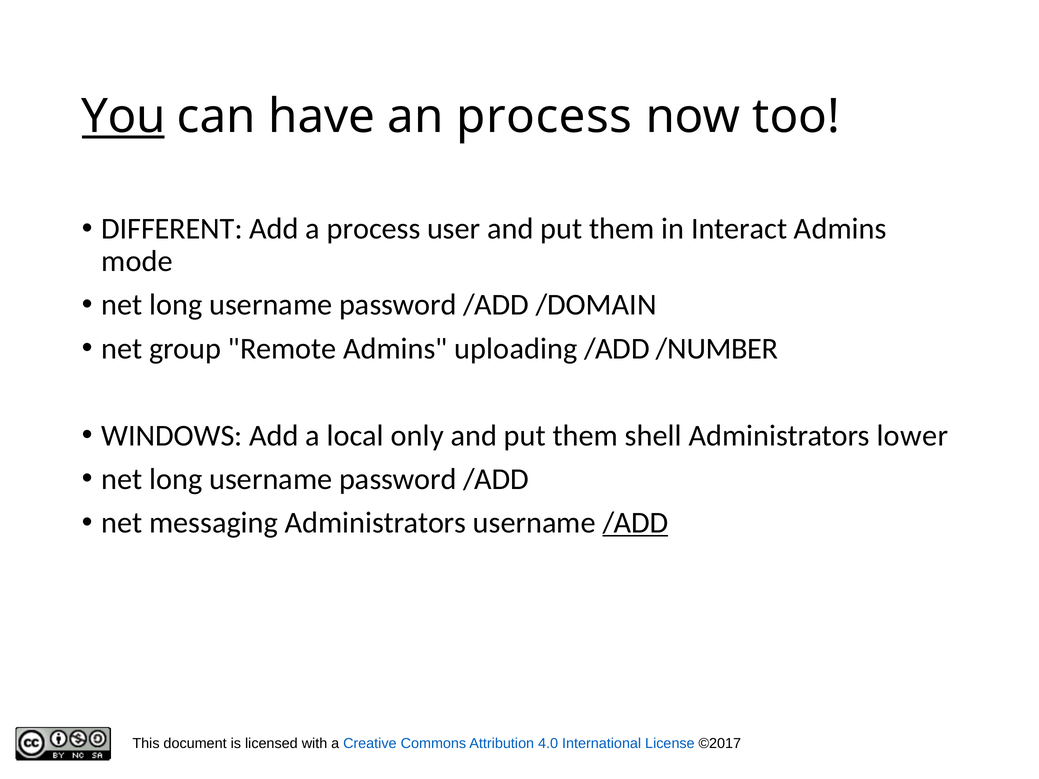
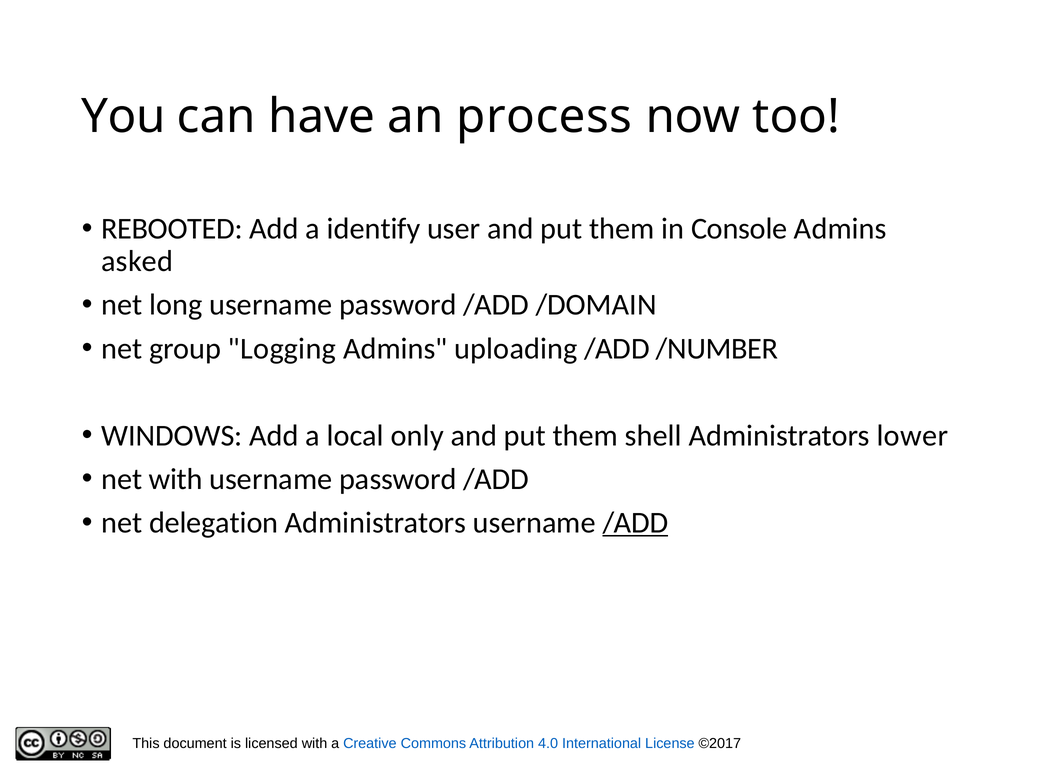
You underline: present -> none (123, 116)
DIFFERENT: DIFFERENT -> REBOOTED (172, 229)
a process: process -> identify (374, 229)
Interact: Interact -> Console (739, 229)
mode: mode -> asked (137, 262)
Remote: Remote -> Logging (282, 349)
long: long -> with (176, 479)
messaging: messaging -> delegation (214, 523)
